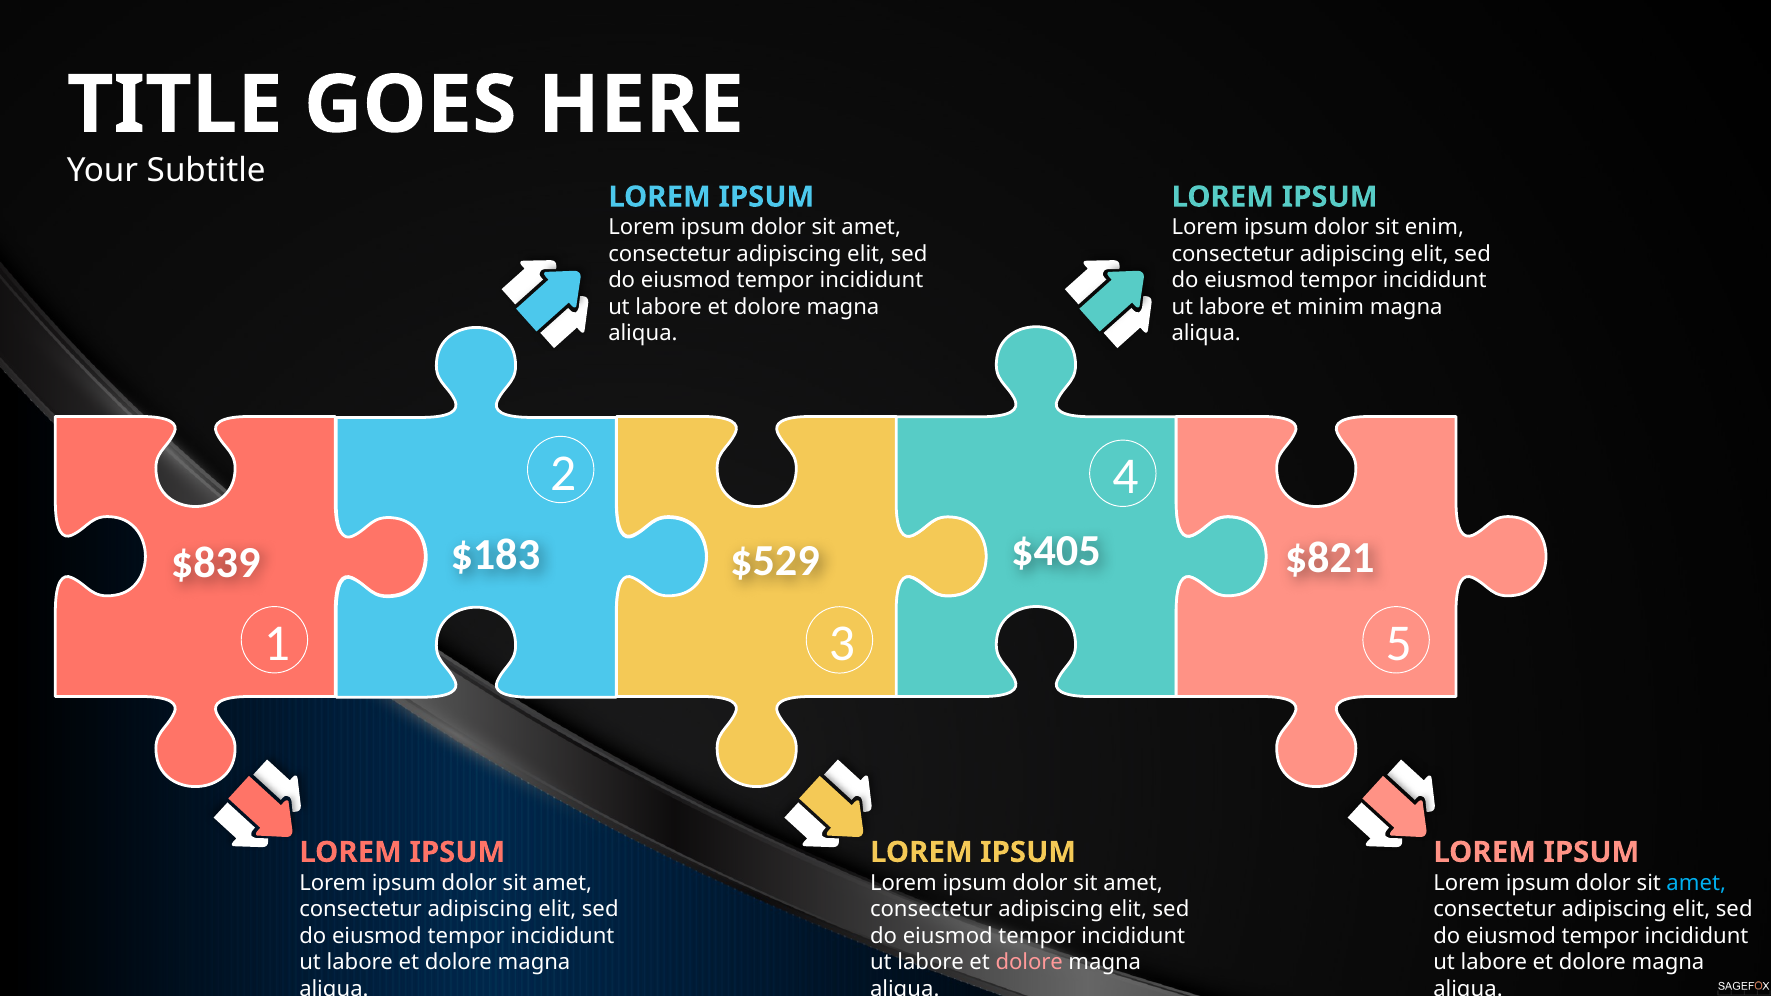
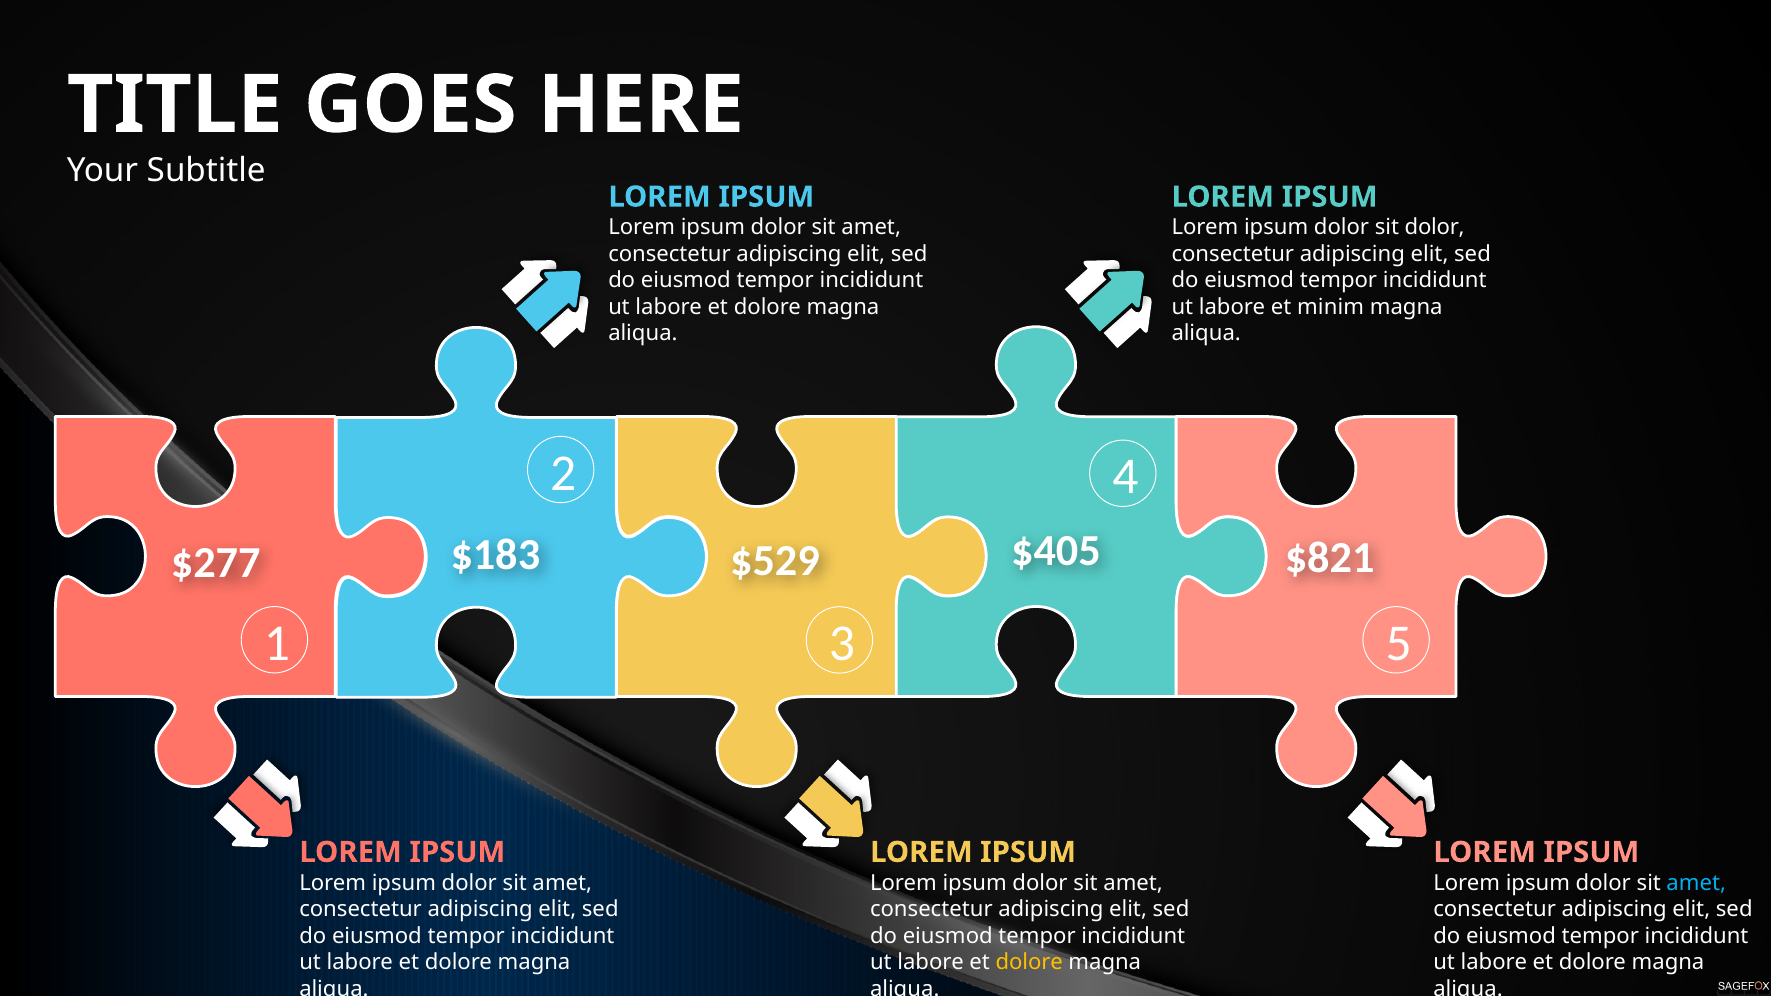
sit enim: enim -> dolor (1435, 227)
$839: $839 -> $277 (216, 563)
dolore colour: pink -> yellow (1029, 963)
